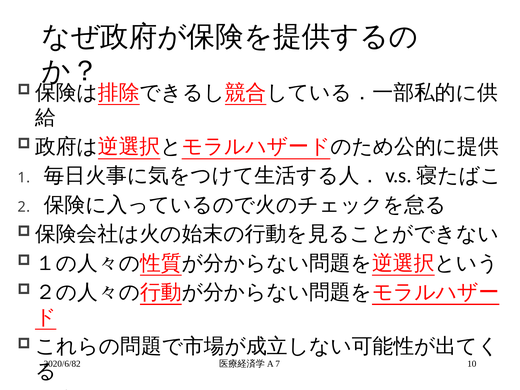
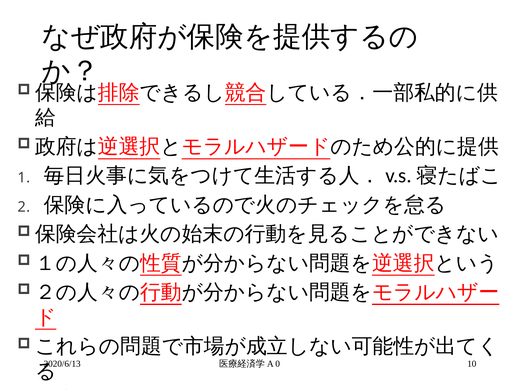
2020/6/82: 2020/6/82 -> 2020/6/13 (62, 364)
7: 7 -> 0 (278, 364)
